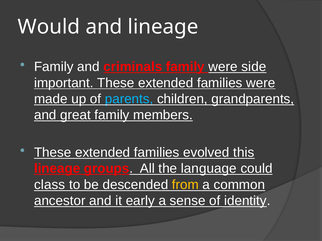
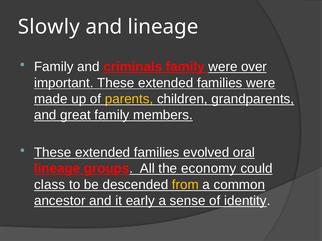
Would: Would -> Slowly (49, 27)
side: side -> over (254, 67)
parents colour: light blue -> yellow (129, 99)
this: this -> oral (244, 153)
language: language -> economy (209, 169)
